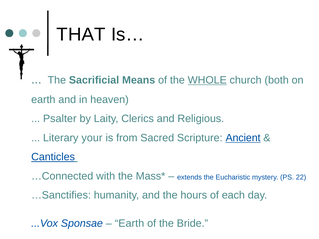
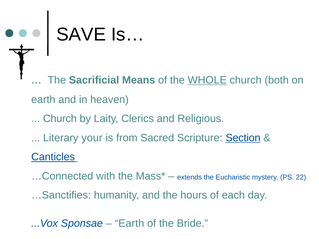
THAT: THAT -> SAVE (81, 35)
Psalter: Psalter -> Church (60, 119)
Ancient: Ancient -> Section (243, 138)
